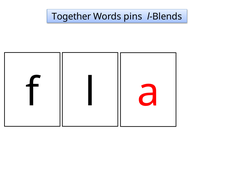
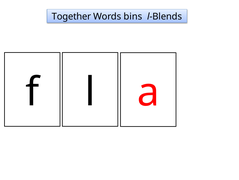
pins: pins -> bins (133, 17)
